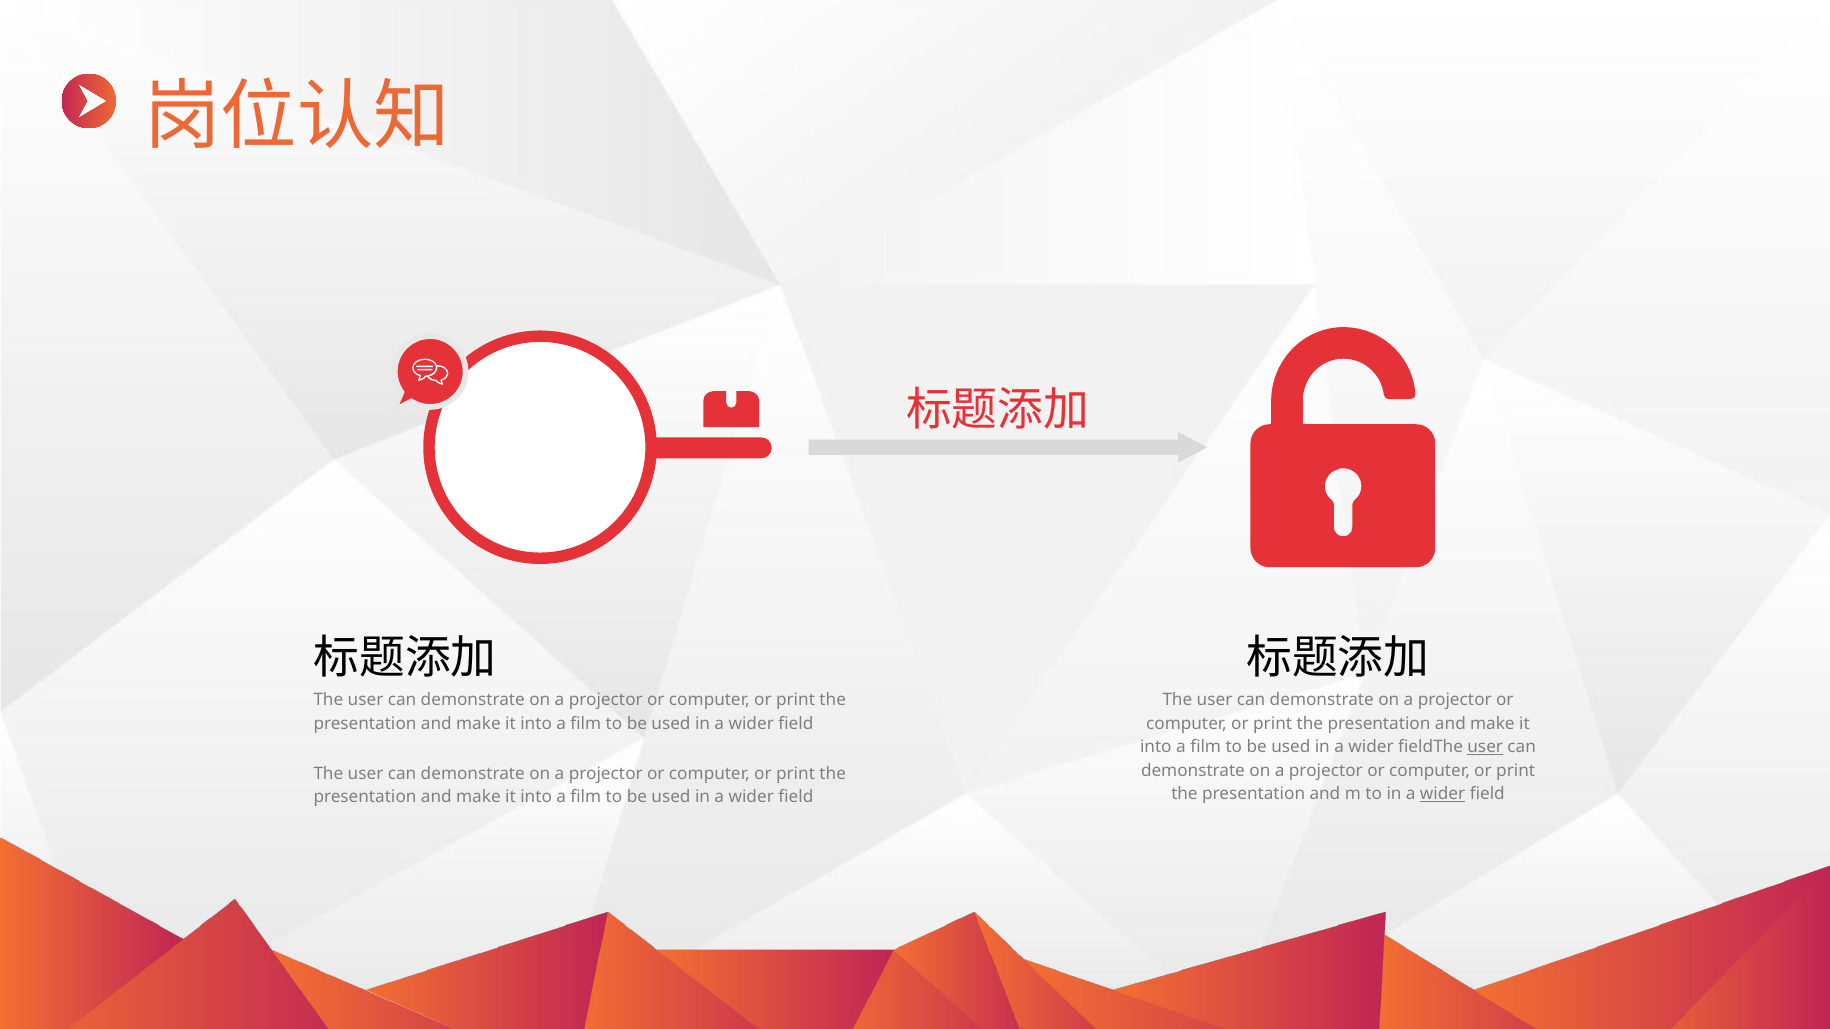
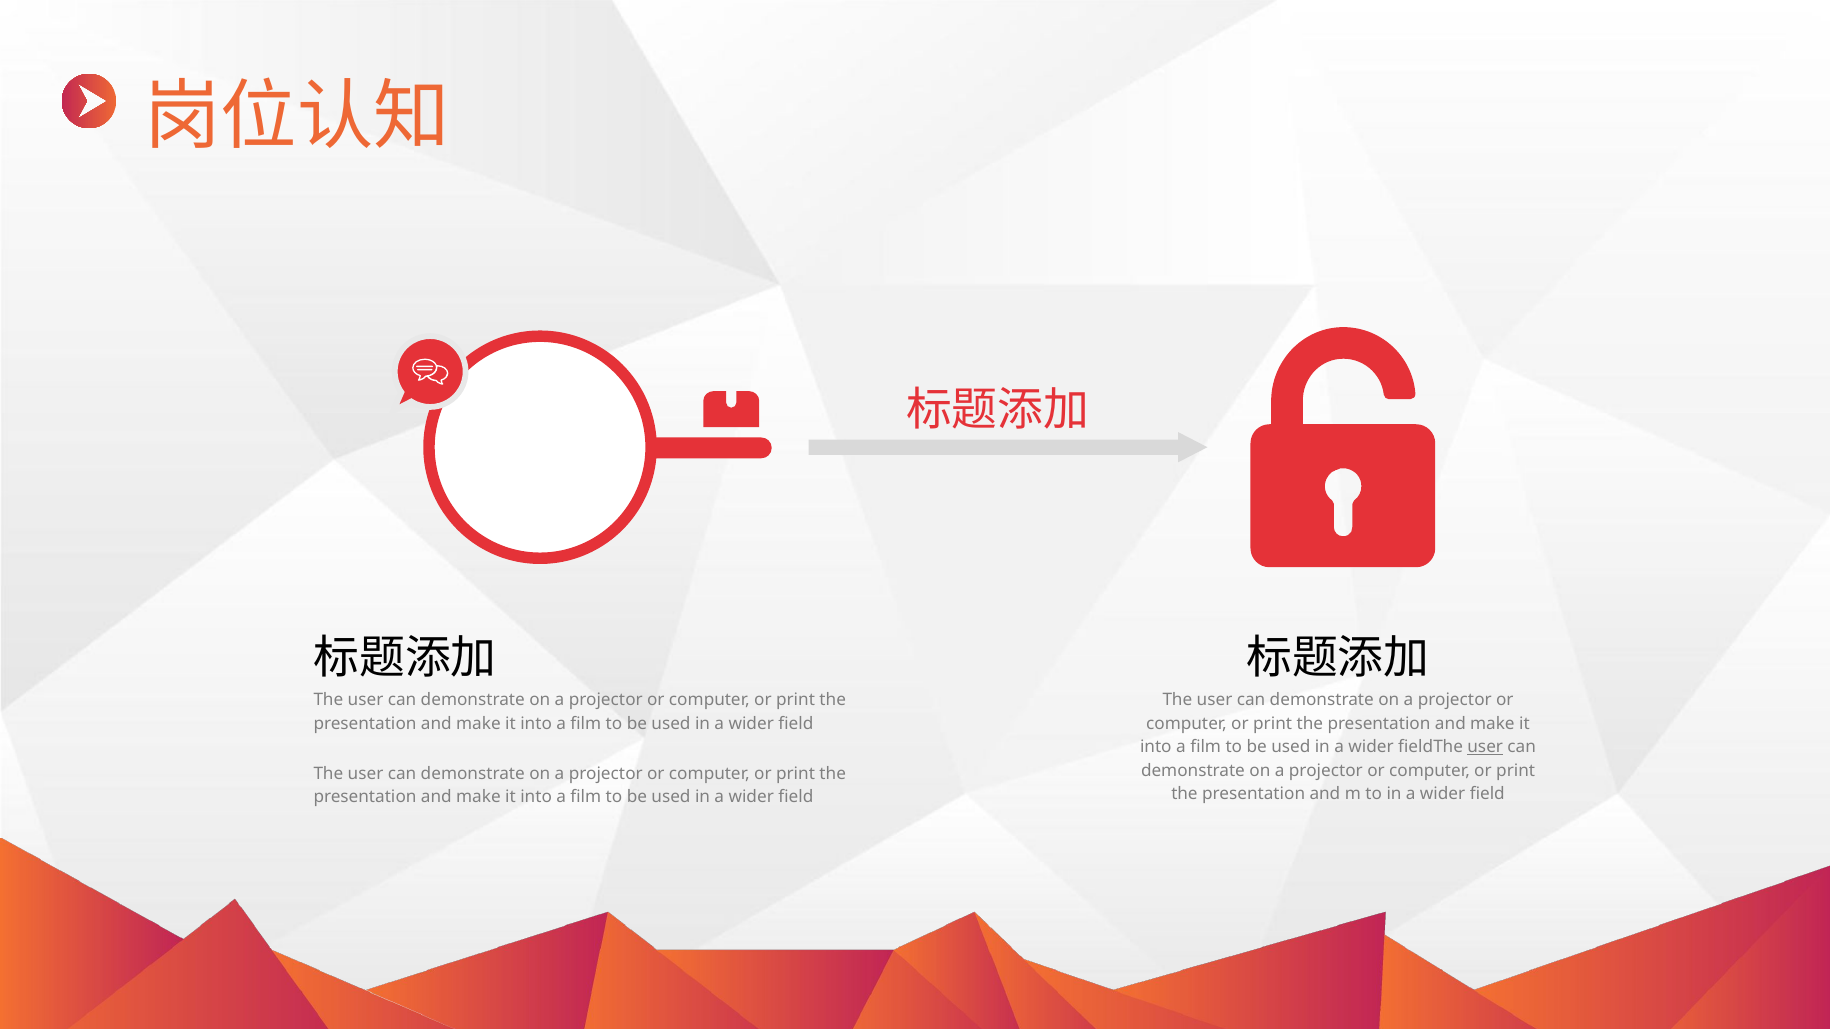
wider underline: present -> none (1443, 794)
